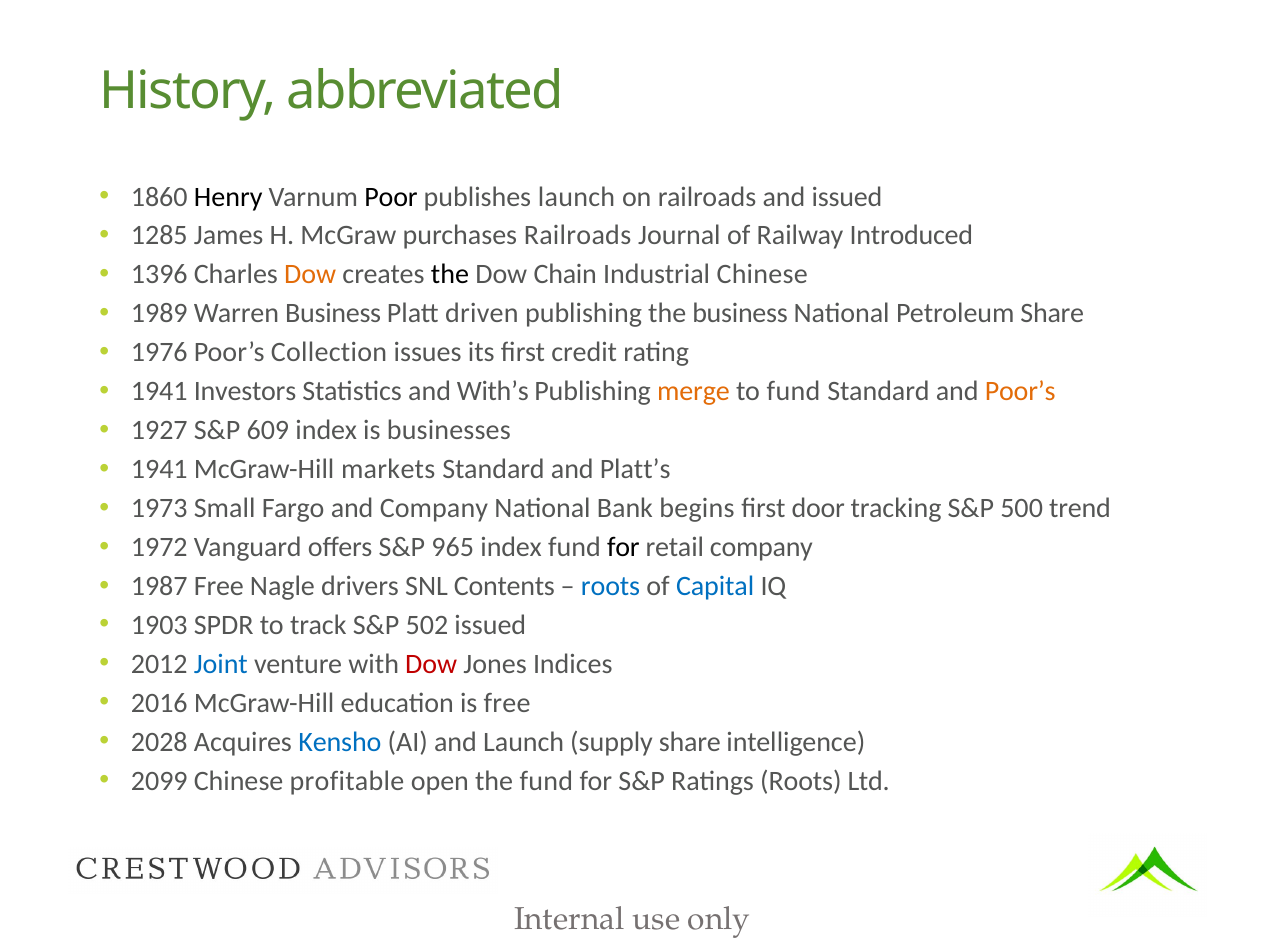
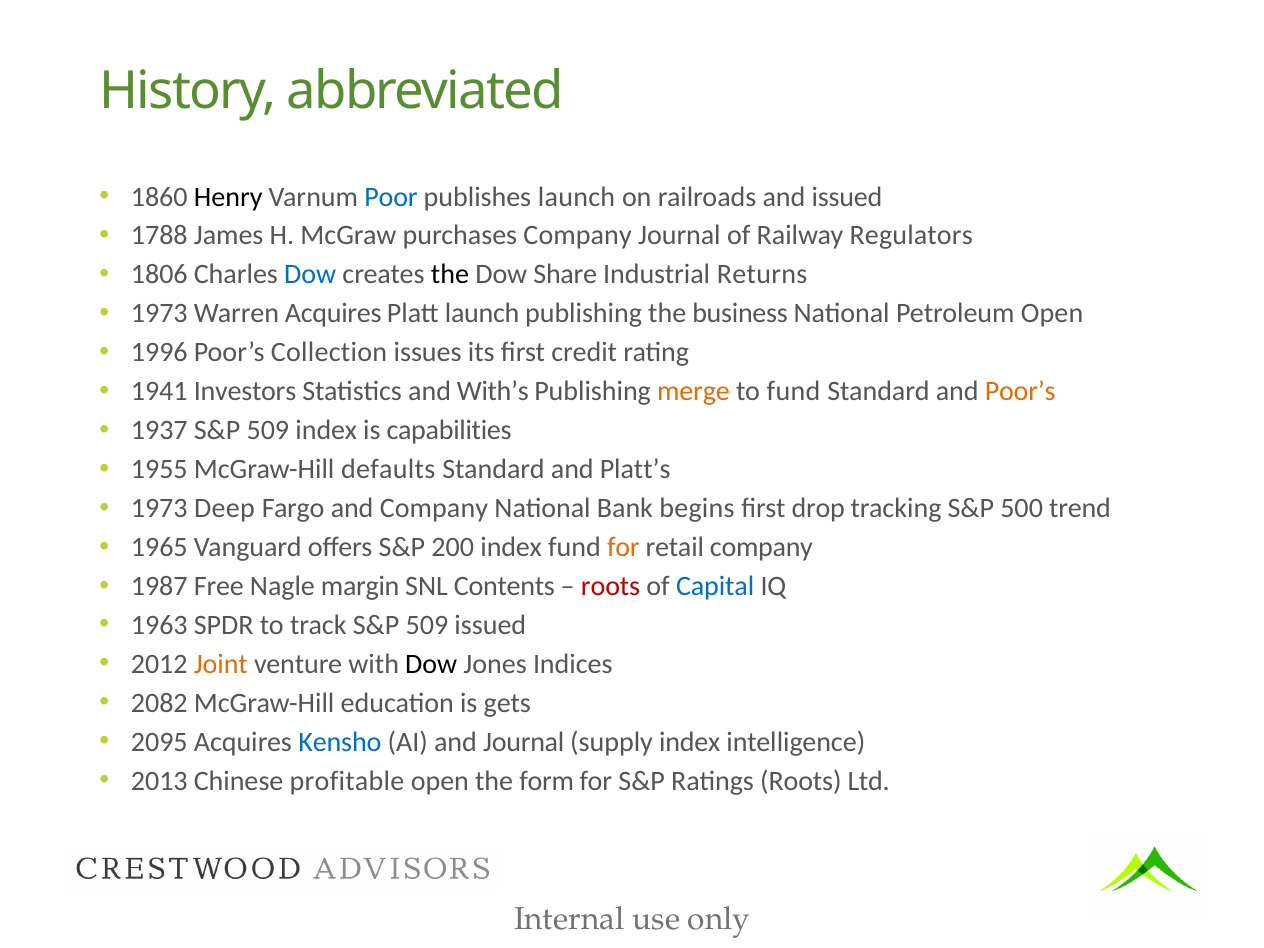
Poor colour: black -> blue (391, 197)
1285: 1285 -> 1788 (159, 236)
purchases Railroads: Railroads -> Company (578, 236)
Introduced: Introduced -> Regulators (911, 236)
1396: 1396 -> 1806 (159, 275)
Dow colour: orange -> blue (310, 275)
Chain: Chain -> Share (565, 275)
Industrial Chinese: Chinese -> Returns (762, 275)
1989: 1989 -> 1973 (159, 314)
Warren Business: Business -> Acquires (333, 314)
Platt driven: driven -> launch (482, 314)
Petroleum Share: Share -> Open (1052, 314)
1976: 1976 -> 1996 (159, 353)
1927: 1927 -> 1937 (159, 431)
609: 609 -> 509 (268, 431)
businesses: businesses -> capabilities (449, 431)
1941: 1941 -> 1955 (159, 470)
markets: markets -> defaults (388, 470)
Small: Small -> Deep (225, 508)
door: door -> drop (818, 508)
1972: 1972 -> 1965 (159, 547)
965: 965 -> 200 (453, 547)
for colour: black -> orange (623, 547)
drivers: drivers -> margin (360, 586)
roots colour: blue -> red (611, 586)
1903: 1903 -> 1963 (159, 625)
track S&P 502: 502 -> 509 (427, 625)
Joint colour: blue -> orange (221, 664)
Dow colour: red -> black (431, 664)
2016: 2016 -> 2082 (159, 703)
is free: free -> gets (507, 703)
2028: 2028 -> 2095 (159, 742)
and Launch: Launch -> Journal (524, 742)
supply share: share -> index (690, 742)
2099: 2099 -> 2013 (159, 781)
the fund: fund -> form (547, 781)
